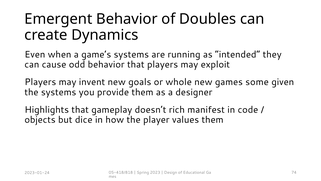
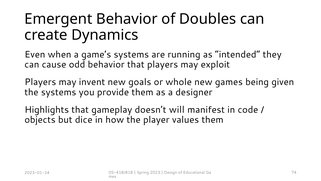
some: some -> being (257, 82)
rich: rich -> will (177, 109)
